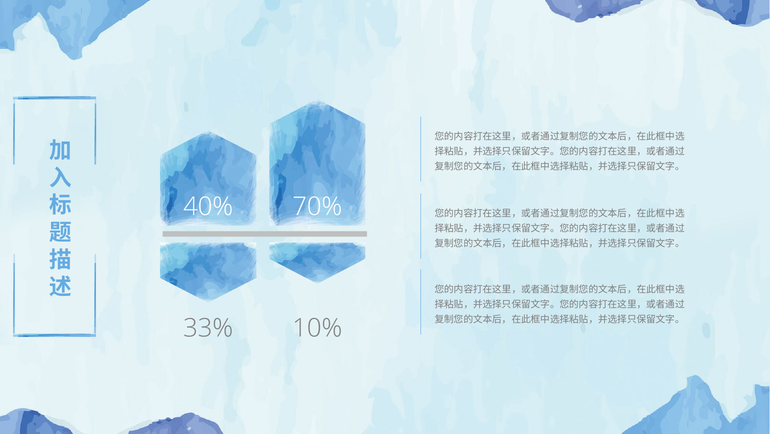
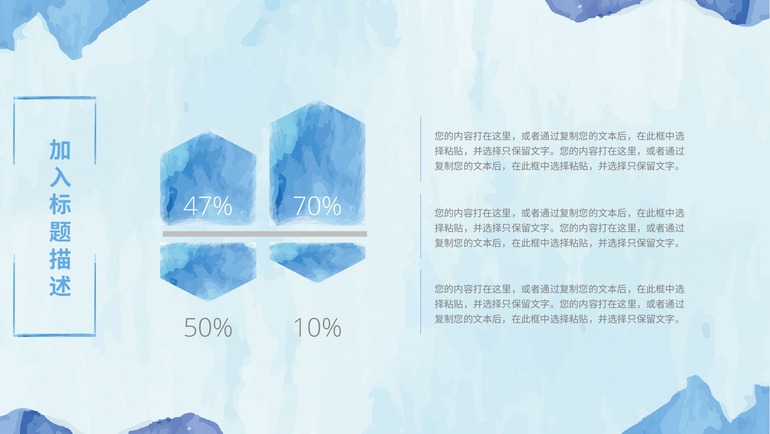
40%: 40% -> 47% (208, 206)
33%: 33% -> 50% (208, 328)
